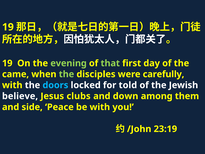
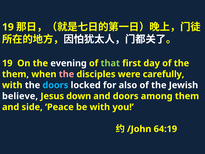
evening colour: light green -> white (69, 63)
came: came -> them (15, 74)
the colour: light green -> pink (66, 74)
told: told -> also (128, 85)
clubs: clubs -> down (79, 96)
and down: down -> doors (126, 96)
23:19: 23:19 -> 64:19 (165, 129)
